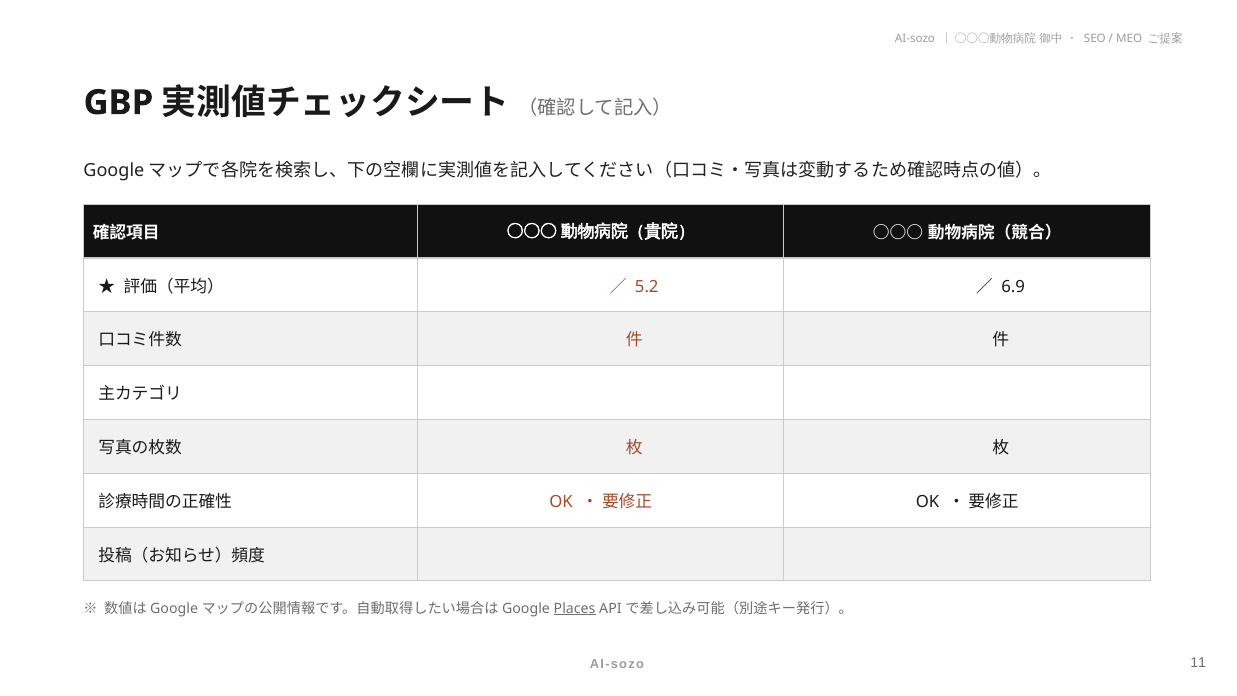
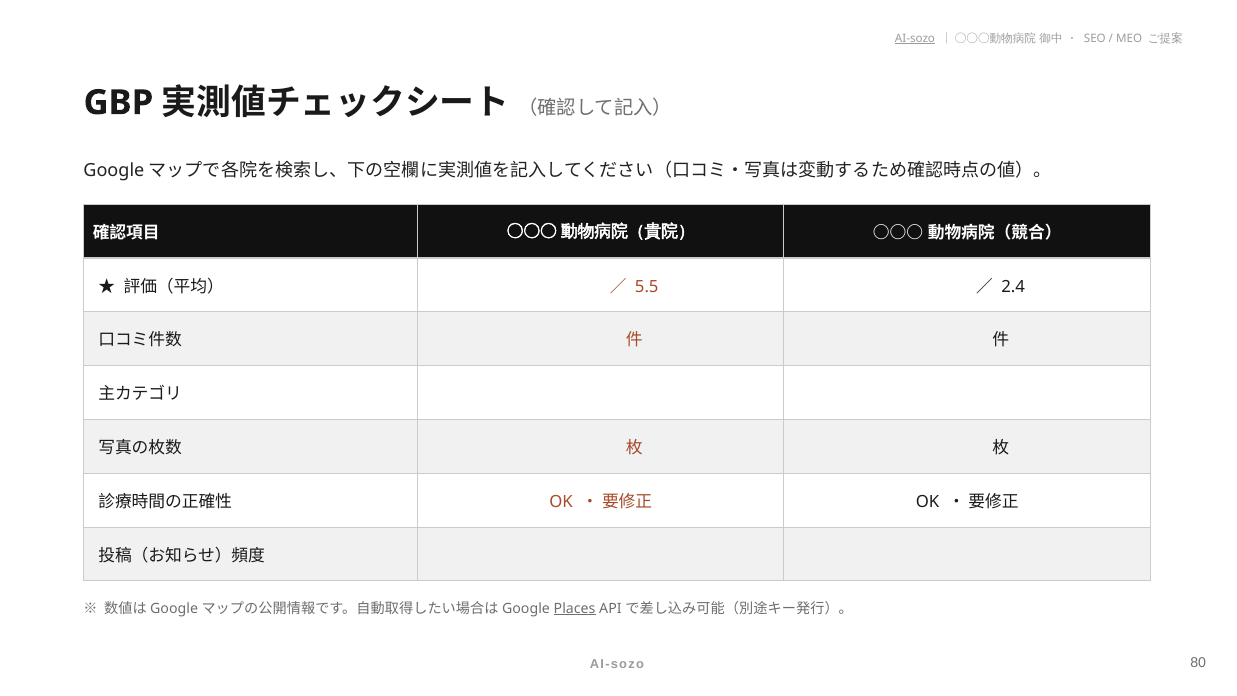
AI-sozo underline: none -> present (915, 39)
5.2: 5.2 -> 5.5 (647, 286)
6.9: 6.9 -> 2.4 (1013, 286)
11: 11 -> 80 (1198, 662)
